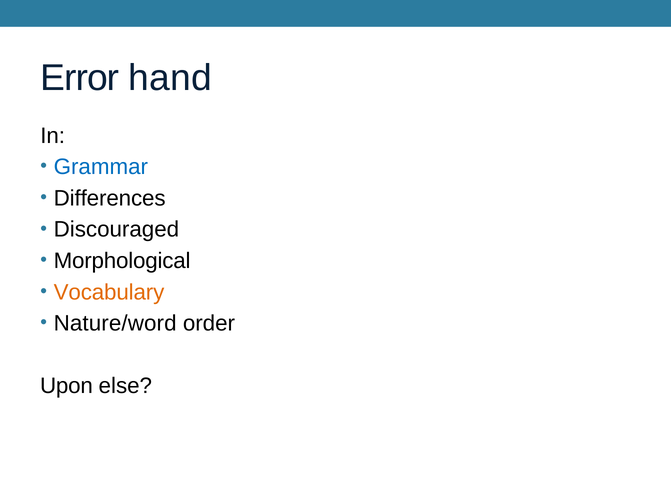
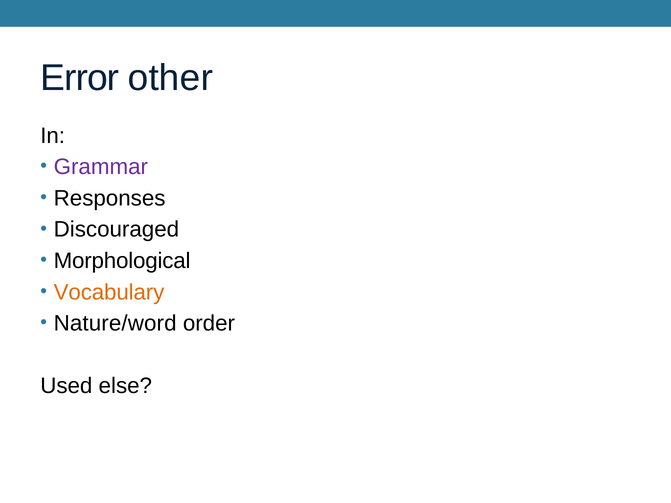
hand: hand -> other (170, 78)
Grammar colour: blue -> purple (101, 167)
Differences: Differences -> Responses (110, 198)
Upon: Upon -> Used (66, 386)
